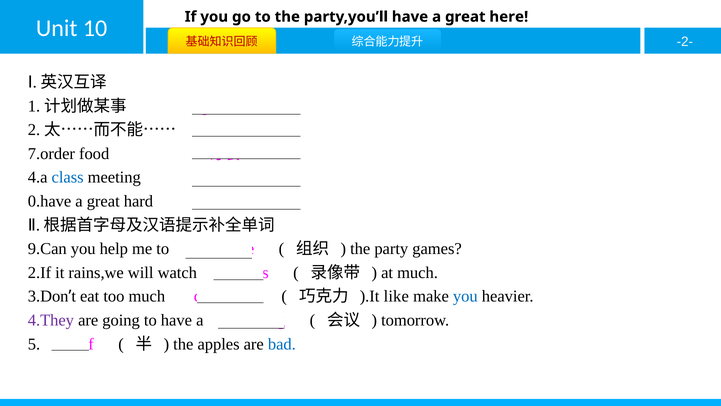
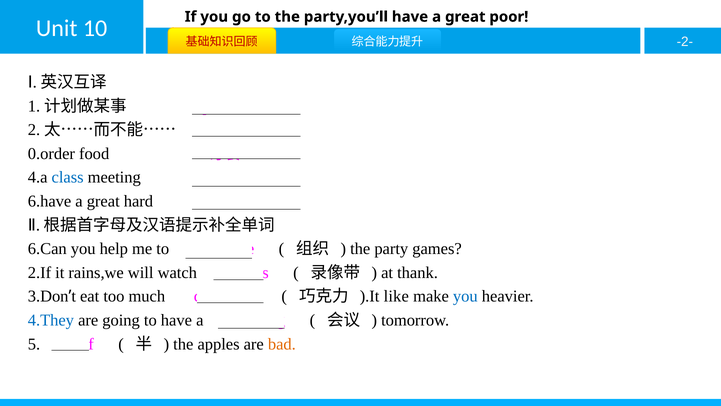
here: here -> poor (509, 17)
7.order: 7.order -> 0.order (51, 154)
0.have: 0.have -> 6.have (50, 201)
9.Can: 9.Can -> 6.Can (47, 249)
at much: much -> thank (418, 272)
4.They colour: purple -> blue (51, 320)
bad colour: blue -> orange (282, 344)
